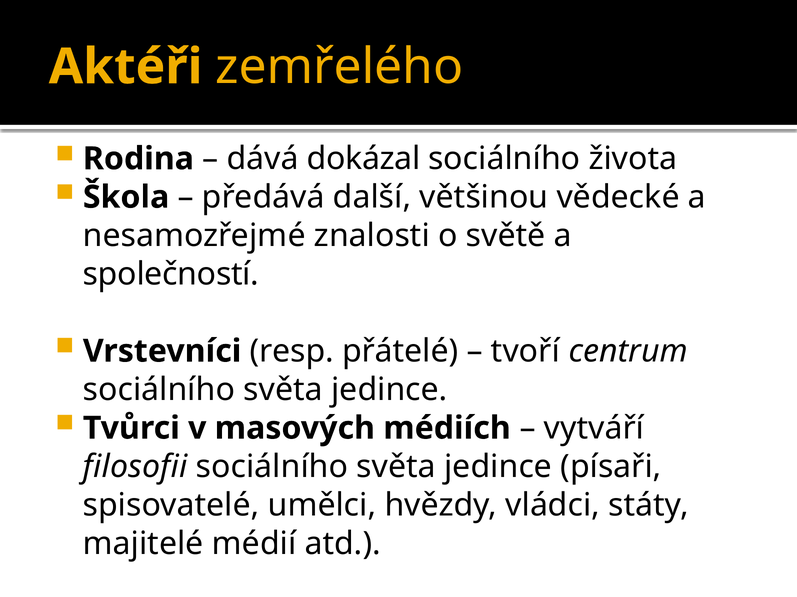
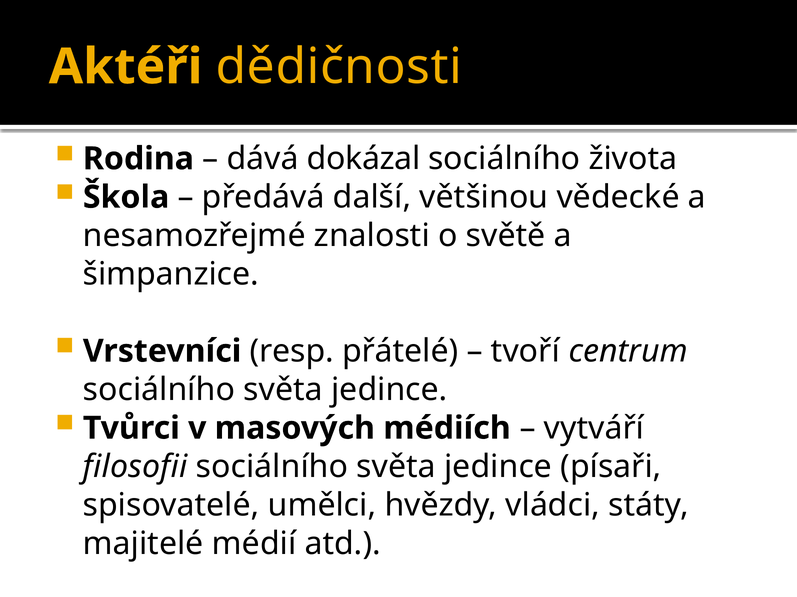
zemřelého: zemřelého -> dědičnosti (339, 67)
společností: společností -> šimpanzice (171, 274)
